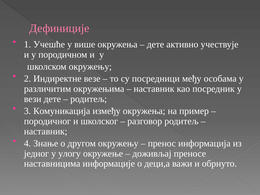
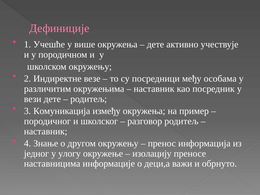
доживљај: доживљај -> изолацију (152, 154)
